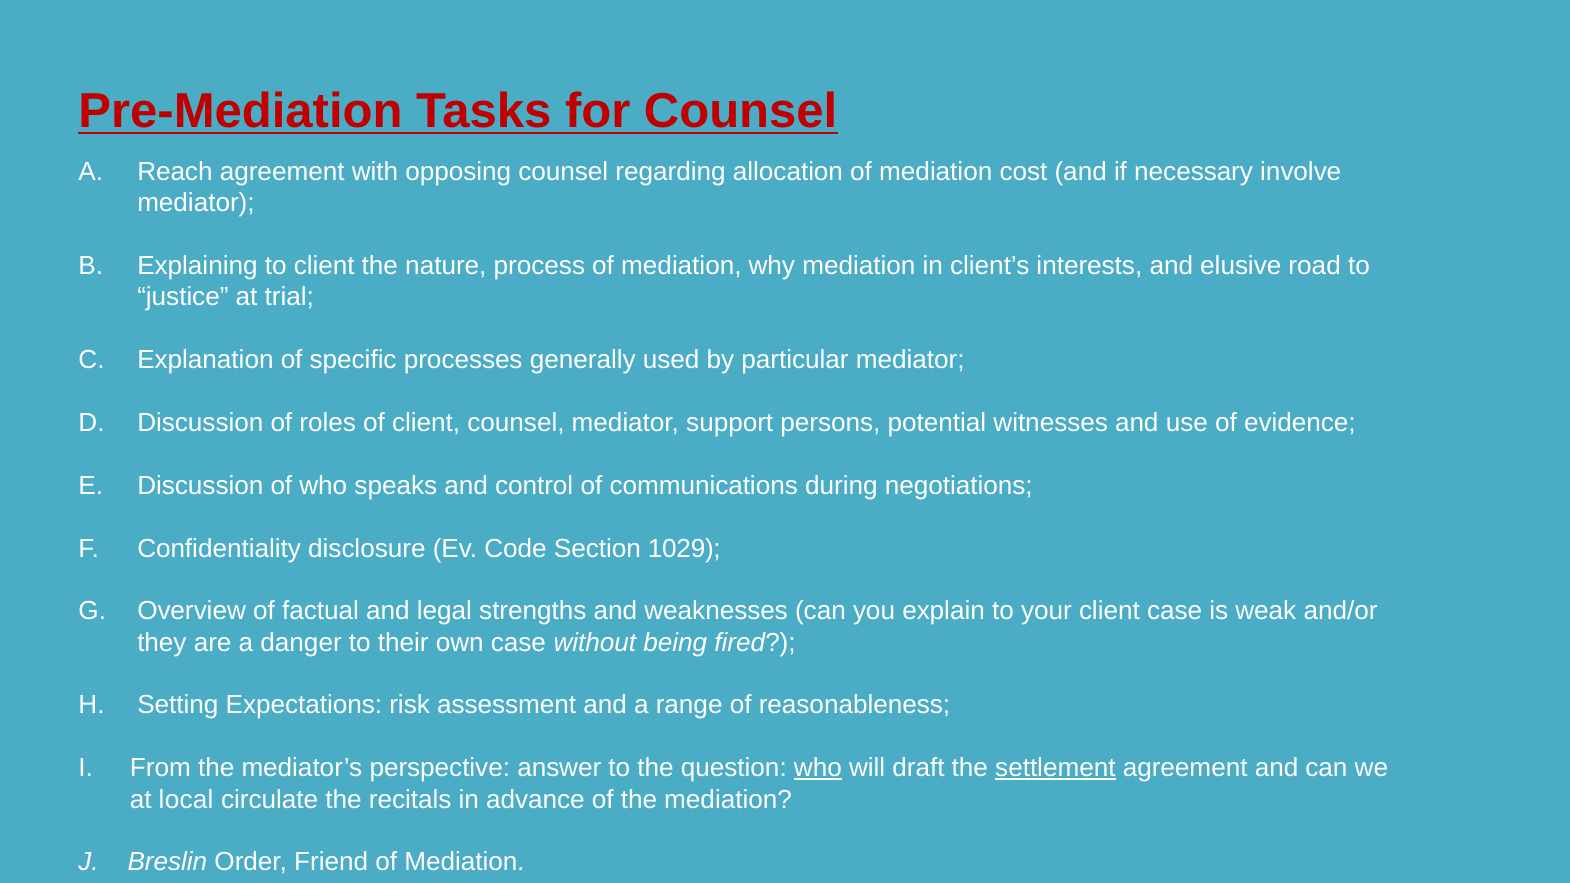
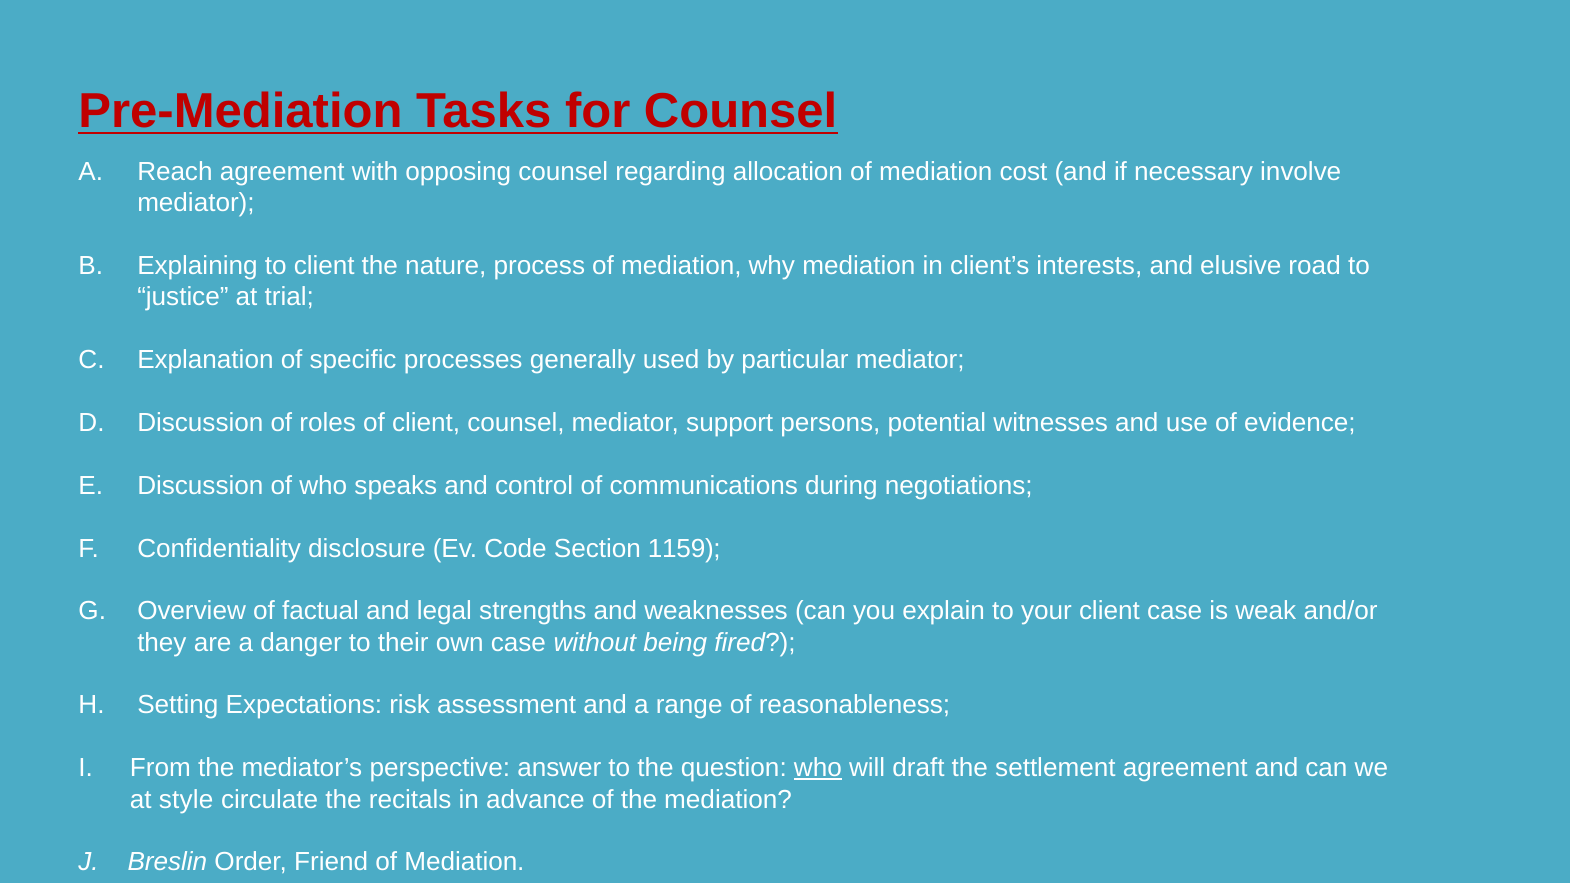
1029: 1029 -> 1159 (684, 548)
settlement underline: present -> none (1055, 768)
local: local -> style (186, 800)
